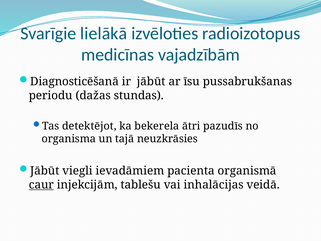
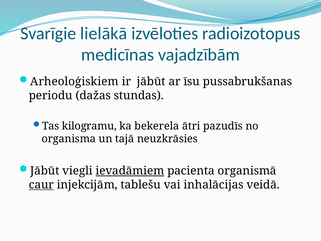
Diagnosticēšanā: Diagnosticēšanā -> Arheoloģiskiem (74, 82)
detektējot: detektējot -> kilogramu (89, 126)
ievadāmiem underline: none -> present (130, 171)
